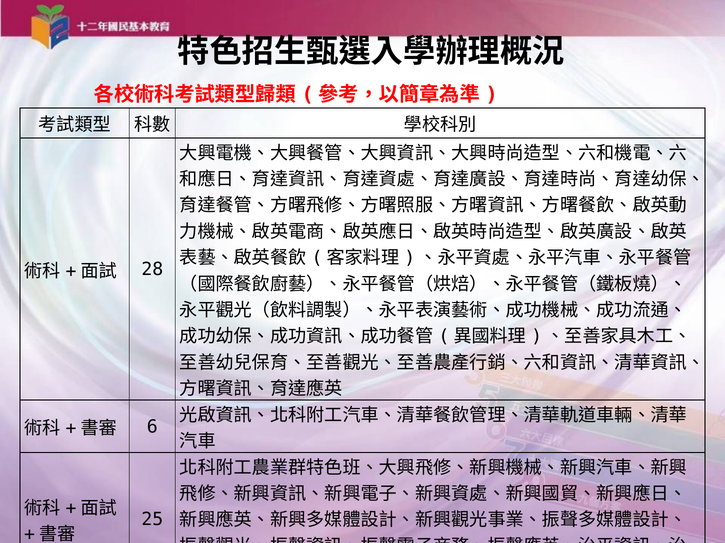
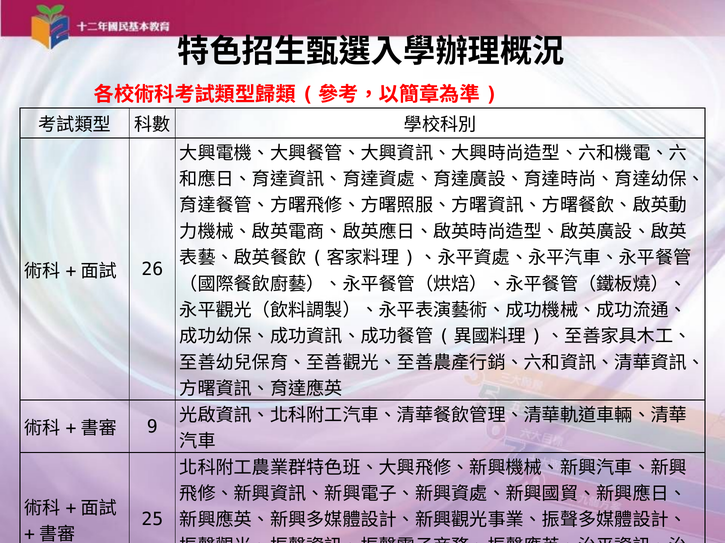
28: 28 -> 26 (152, 270)
6: 6 -> 9 (152, 427)
